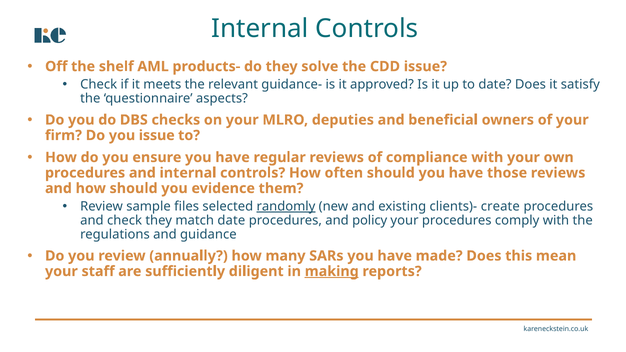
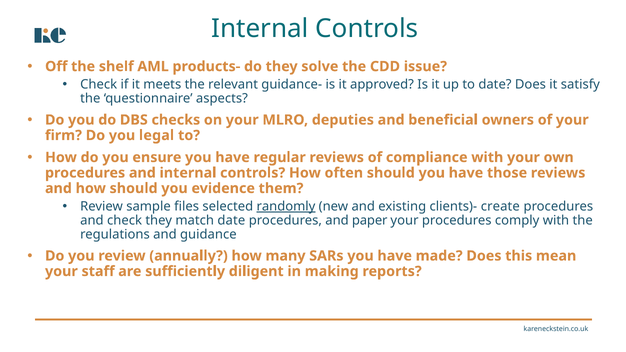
you issue: issue -> legal (157, 135)
policy: policy -> paper (370, 221)
making underline: present -> none (332, 271)
